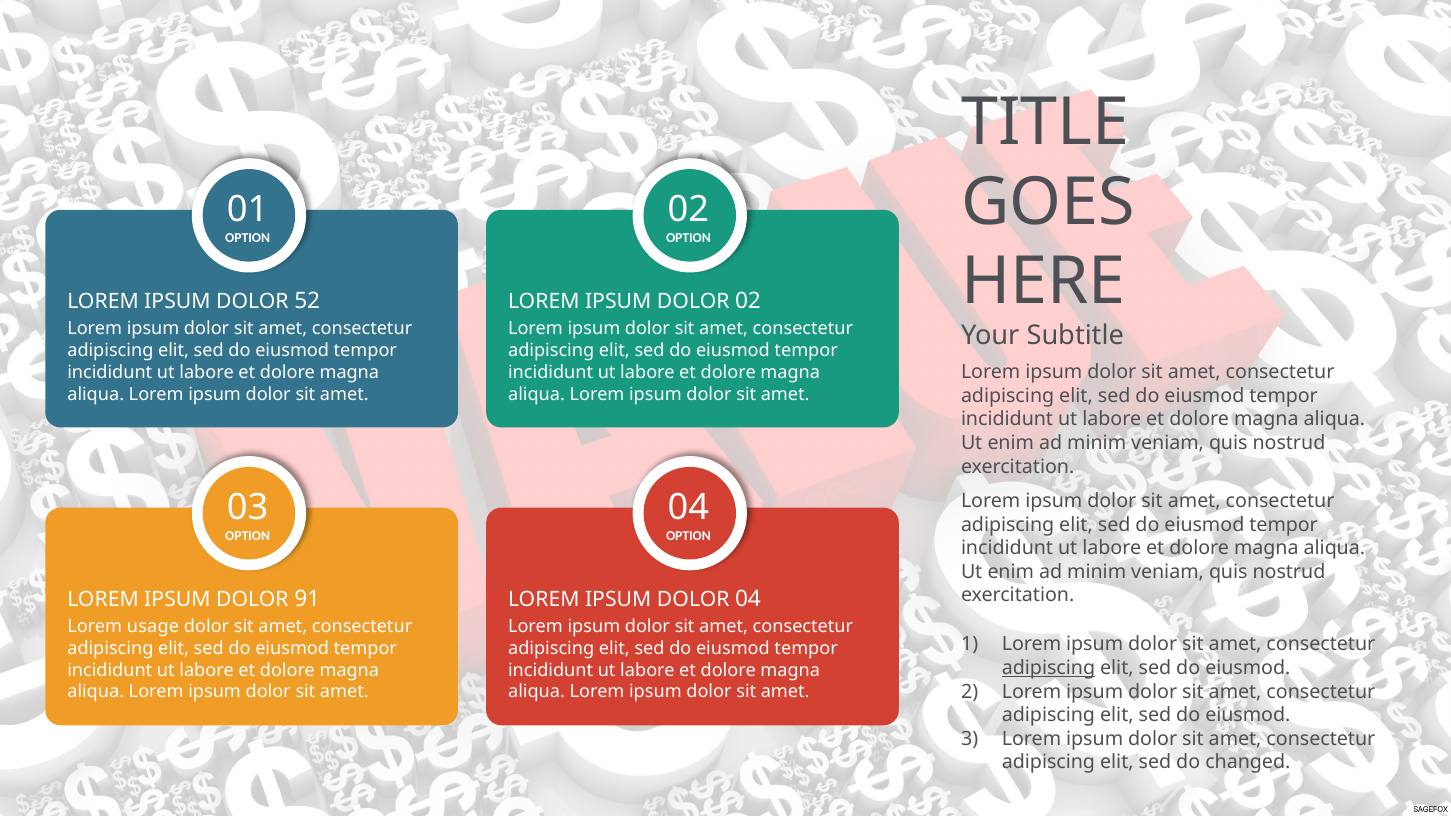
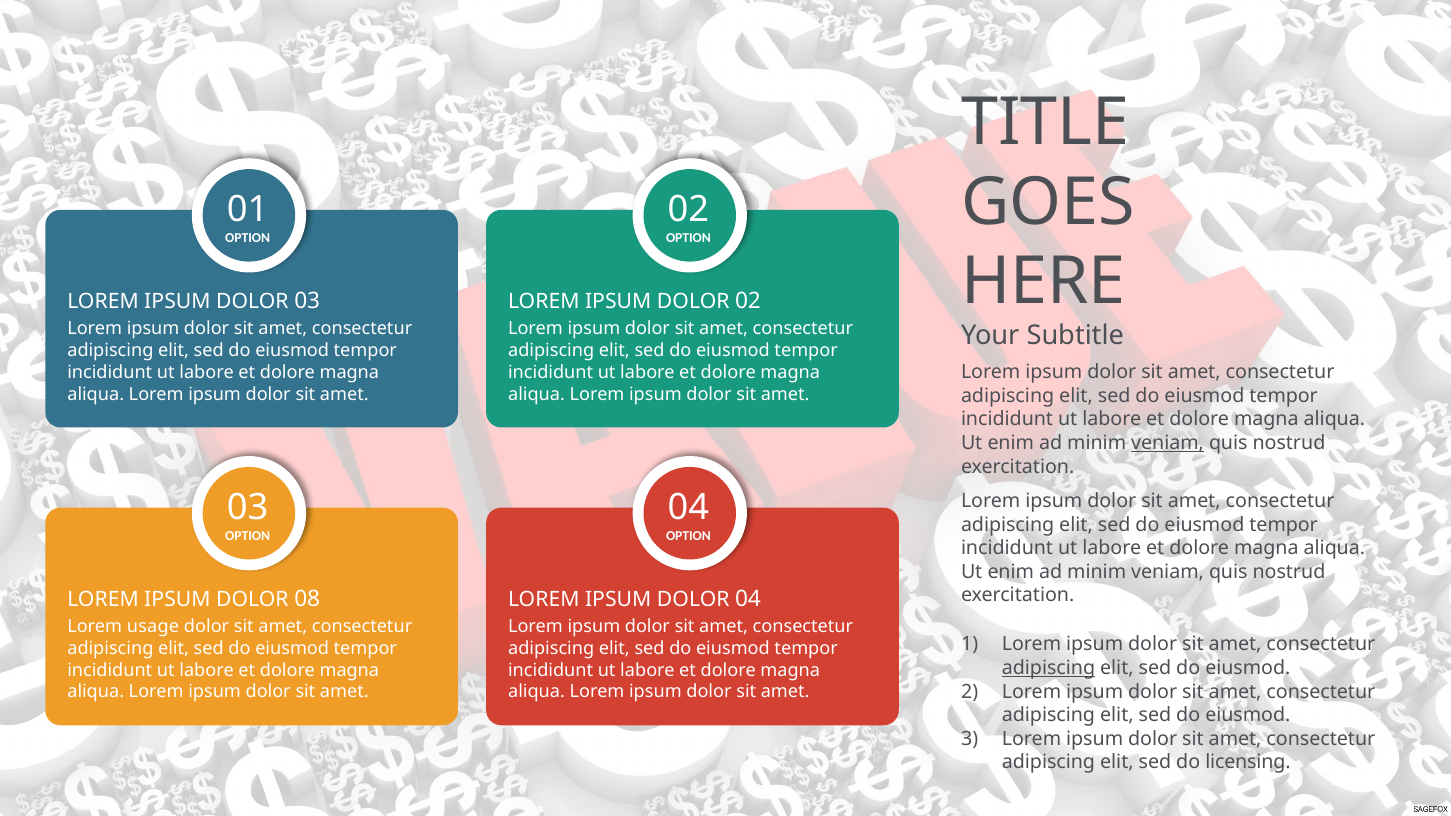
DOLOR 52: 52 -> 03 (307, 301)
veniam underline: none -> present (1168, 443)
91: 91 -> 08 (307, 599)
changed: changed -> licensing (1248, 763)
